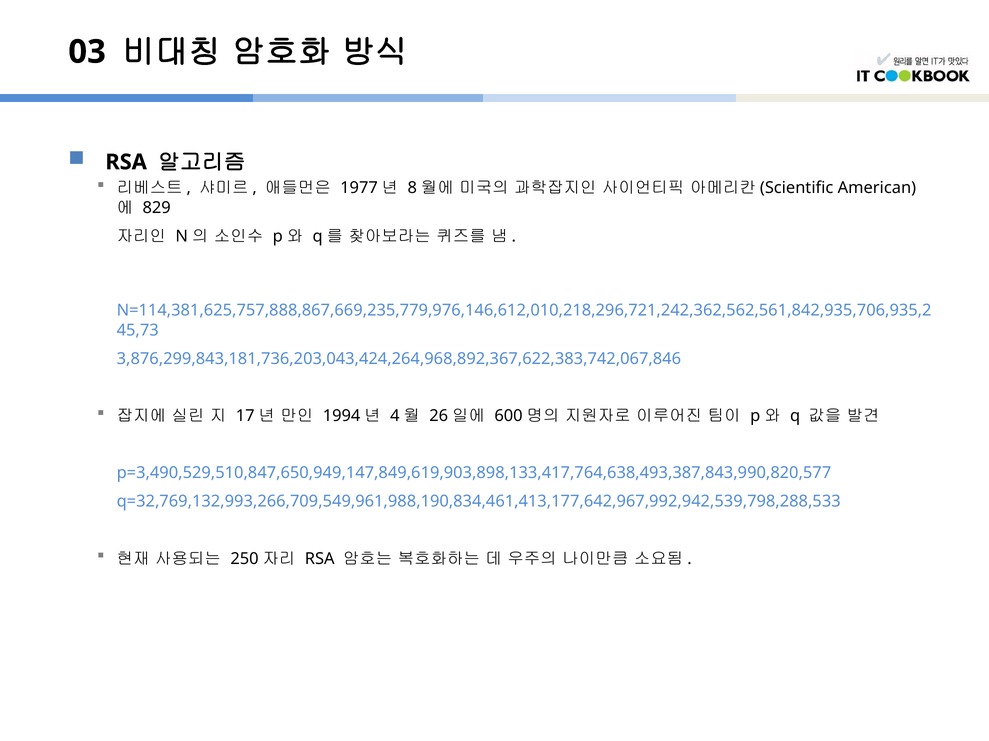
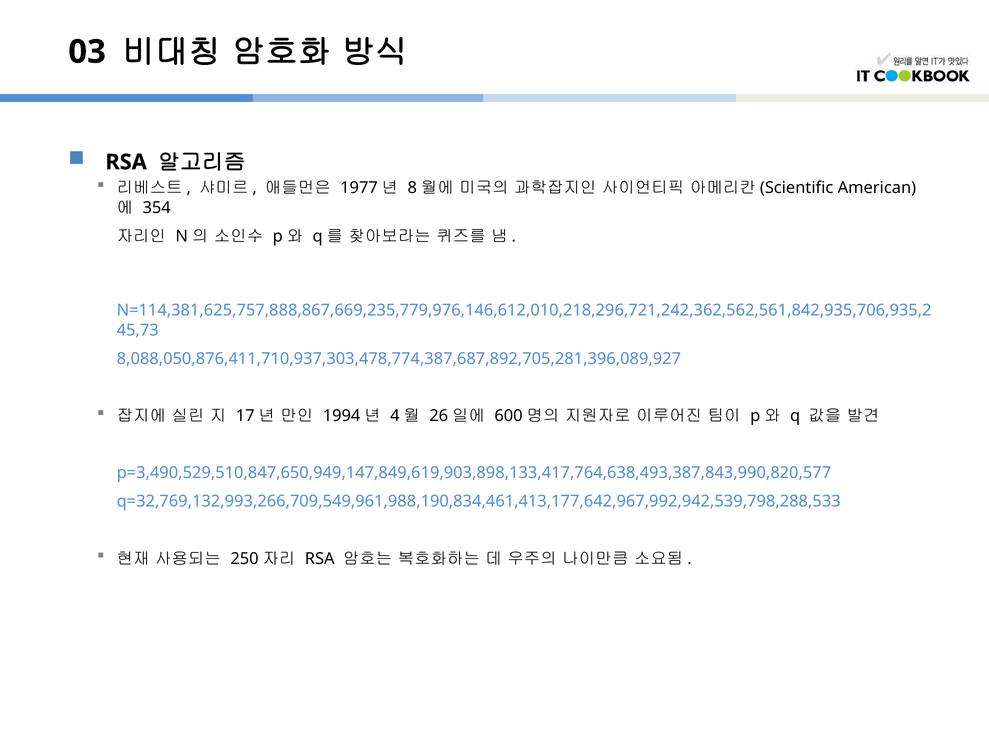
829: 829 -> 354 (157, 208)
3,876,299,843,181,736,203,043,424,264,968,892,367,622,383,742,067,846: 3,876,299,843,181,736,203,043,424,264,968,892,367,622,383,742,067,846 -> 8,088,050,876,411,710,937,303,478,774,387,687,892,705,281,396,089,927 (399, 359)
